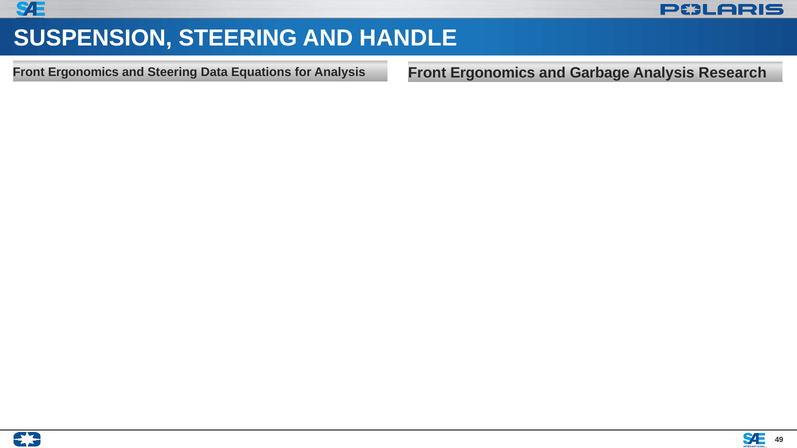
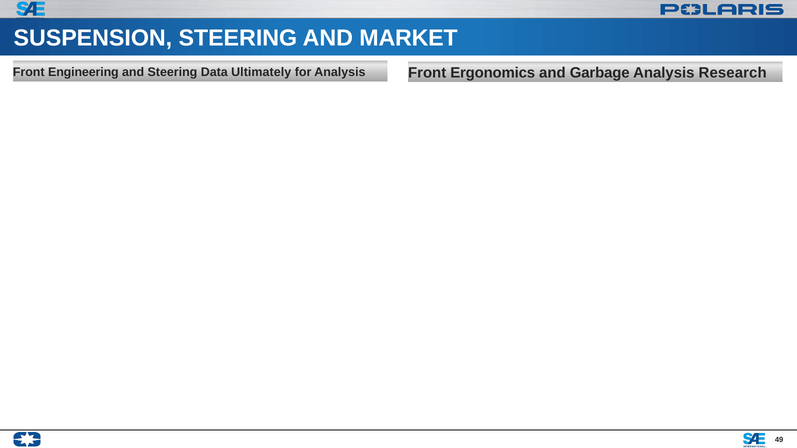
HANDLE: HANDLE -> MARKET (409, 38)
Ergonomics: Ergonomics -> Engineering (83, 72)
Equations: Equations -> Ultimately (261, 72)
